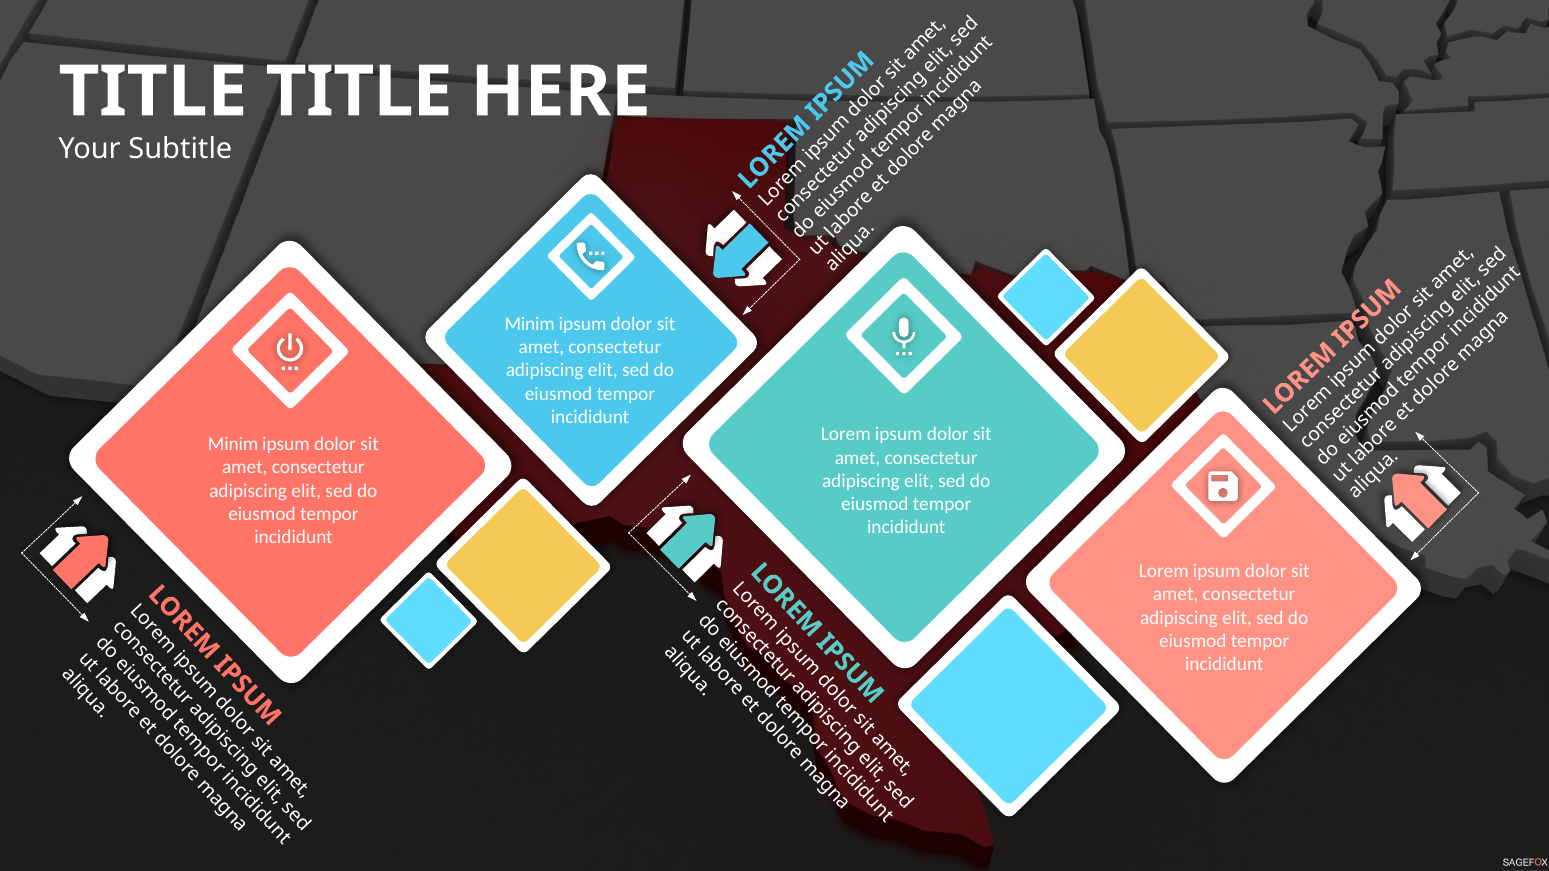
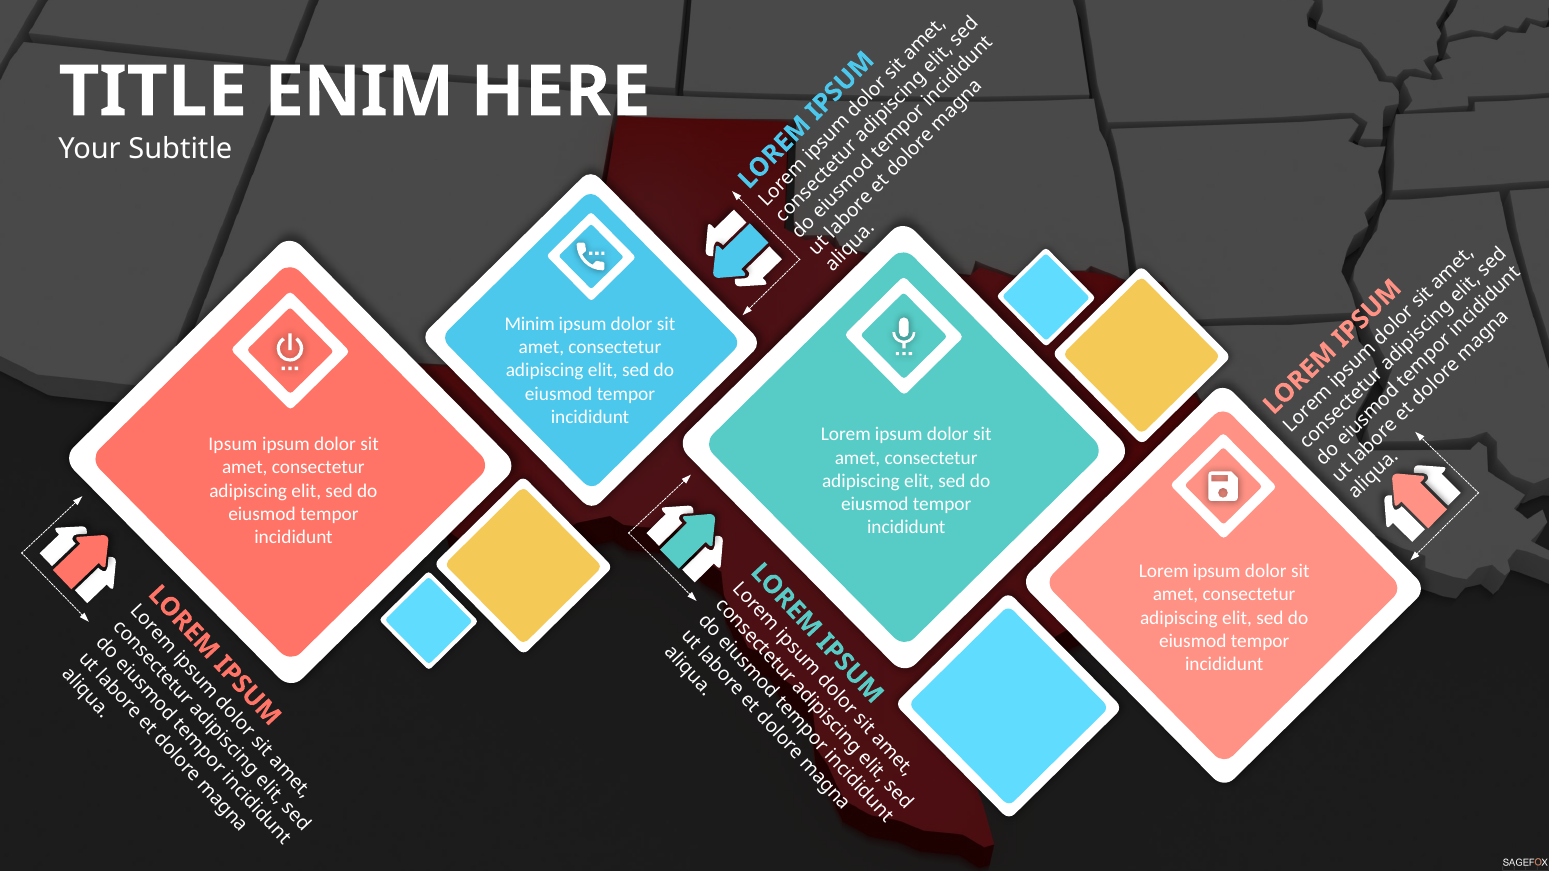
TITLE: TITLE -> ENIM (359, 92)
Minim: Minim -> Ipsum (233, 444)
